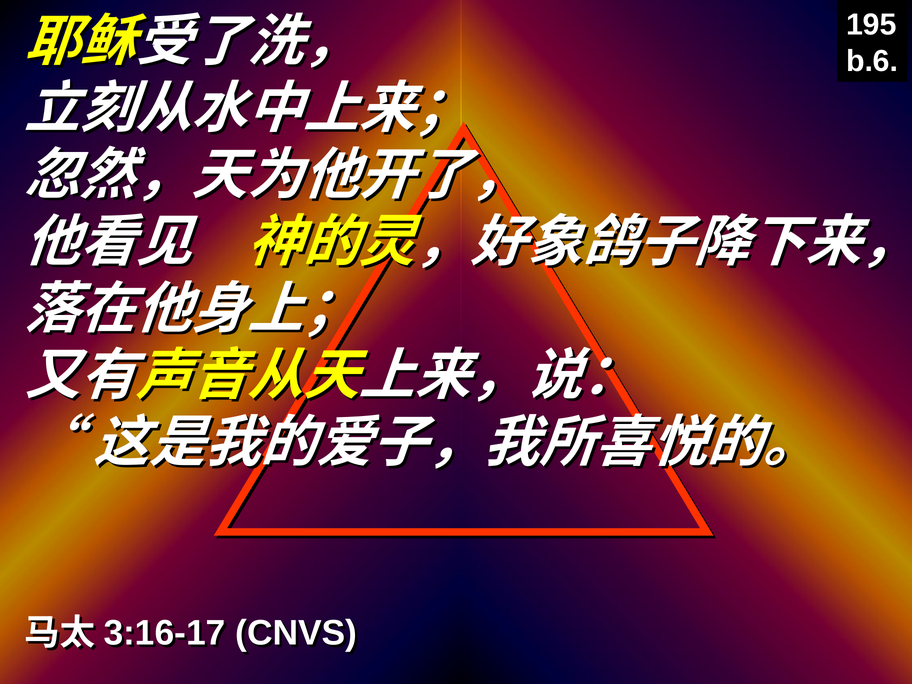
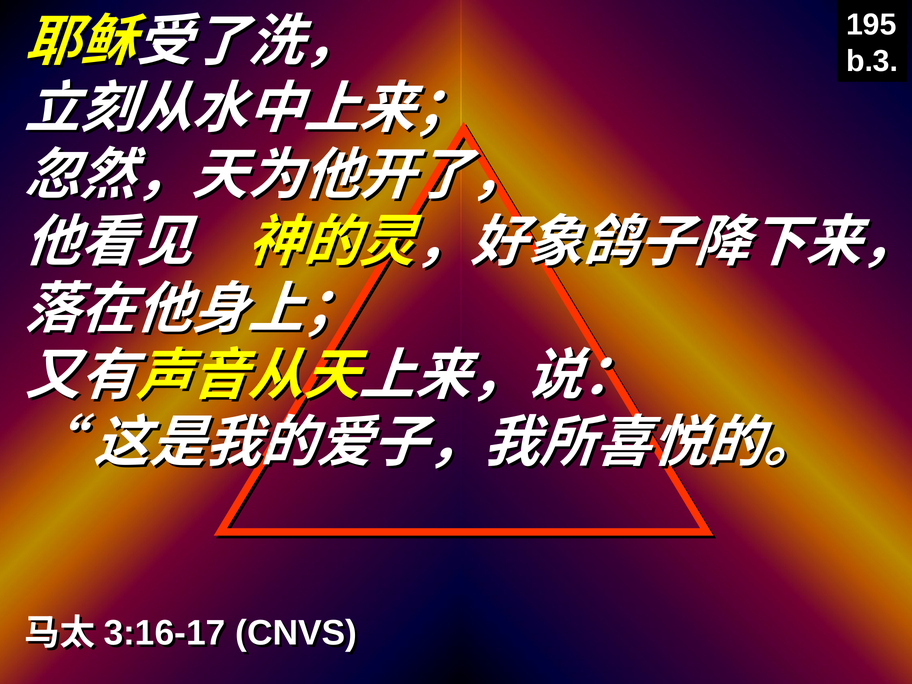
b.6: b.6 -> b.3 (872, 61)
